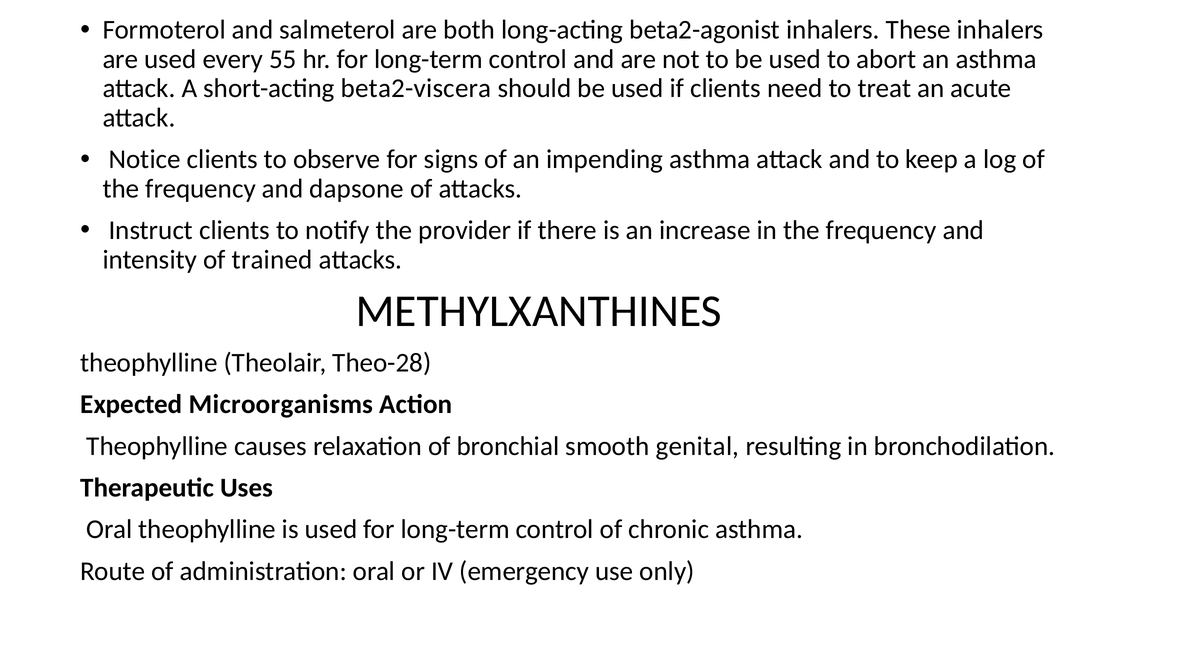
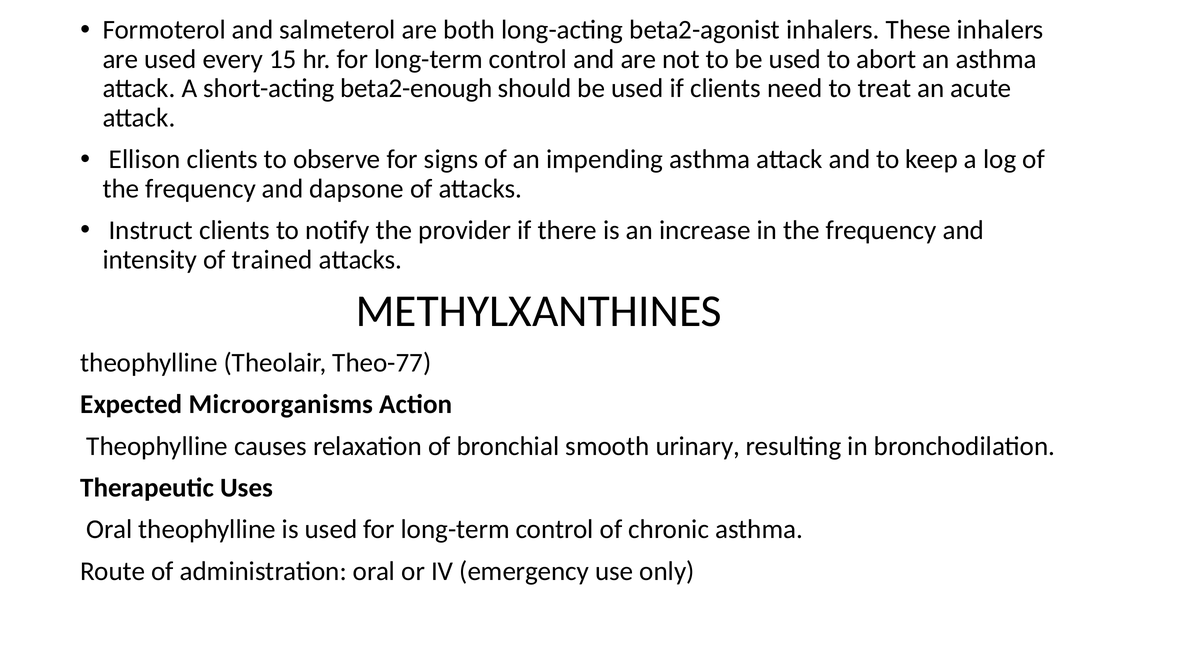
55: 55 -> 15 (283, 59)
beta2-viscera: beta2-viscera -> beta2-enough (416, 88)
Notice: Notice -> Ellison (145, 159)
Theo-28: Theo-28 -> Theo-77 (382, 363)
genital: genital -> urinary (698, 446)
